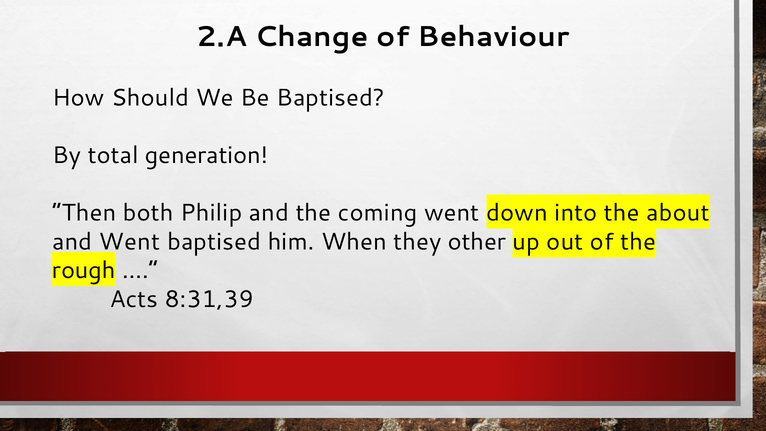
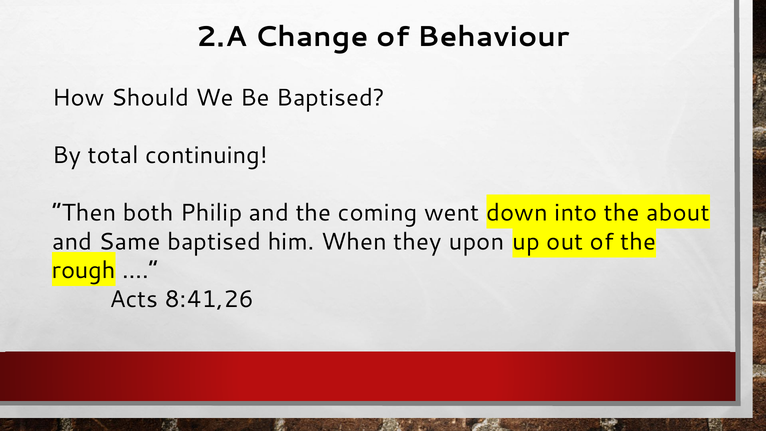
generation: generation -> continuing (207, 155)
Went: Went -> Same (130, 242)
other: other -> upon (477, 242)
8:31,39: 8:31,39 -> 8:41,26 (209, 299)
